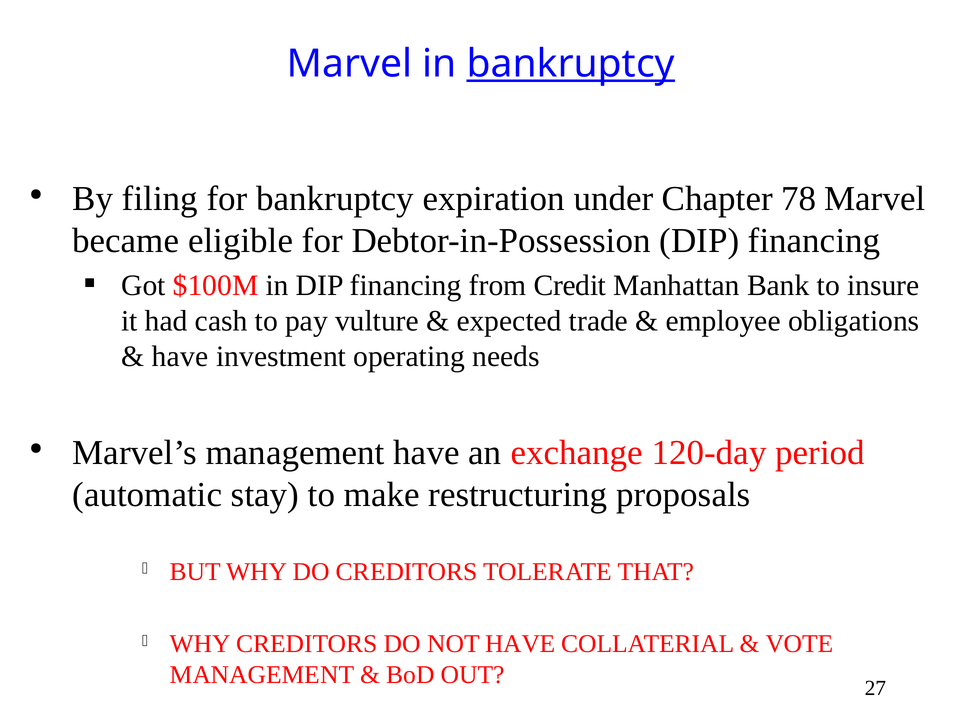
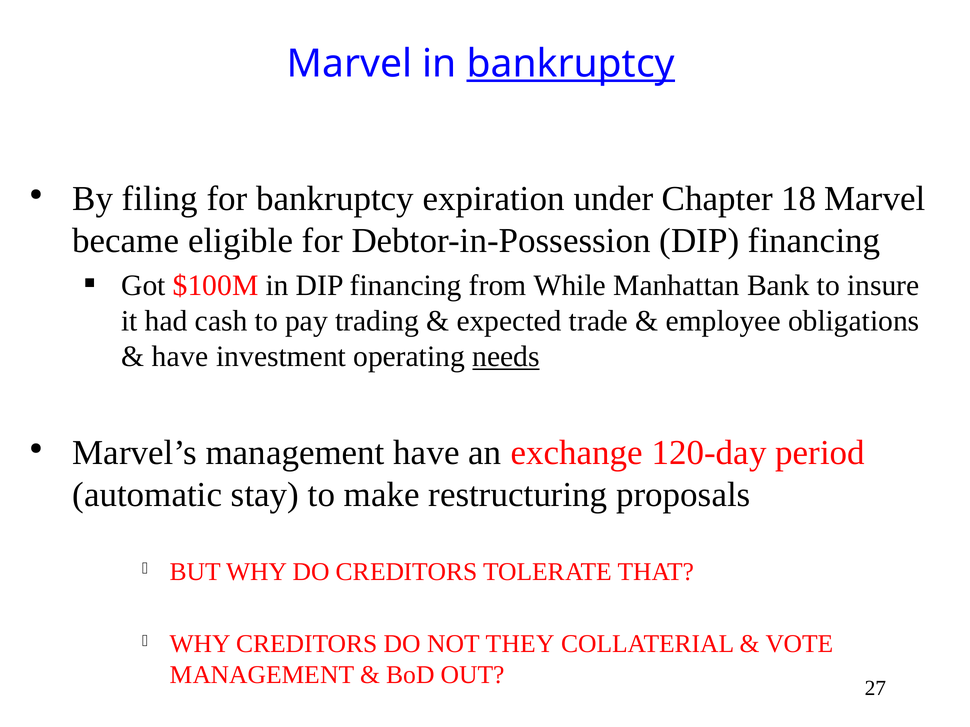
78: 78 -> 18 (799, 199)
Credit: Credit -> While (570, 286)
vulture: vulture -> trading (377, 321)
needs underline: none -> present (506, 357)
NOT HAVE: HAVE -> THEY (520, 644)
